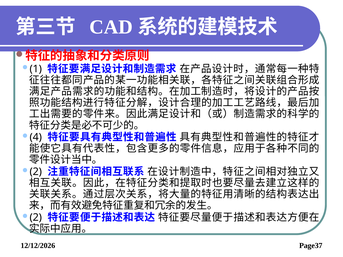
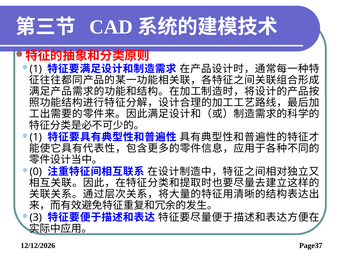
4: 4 -> 1 (36, 137)
2: 2 -> 0 (36, 172)
2: 2 -> 3 (36, 218)
